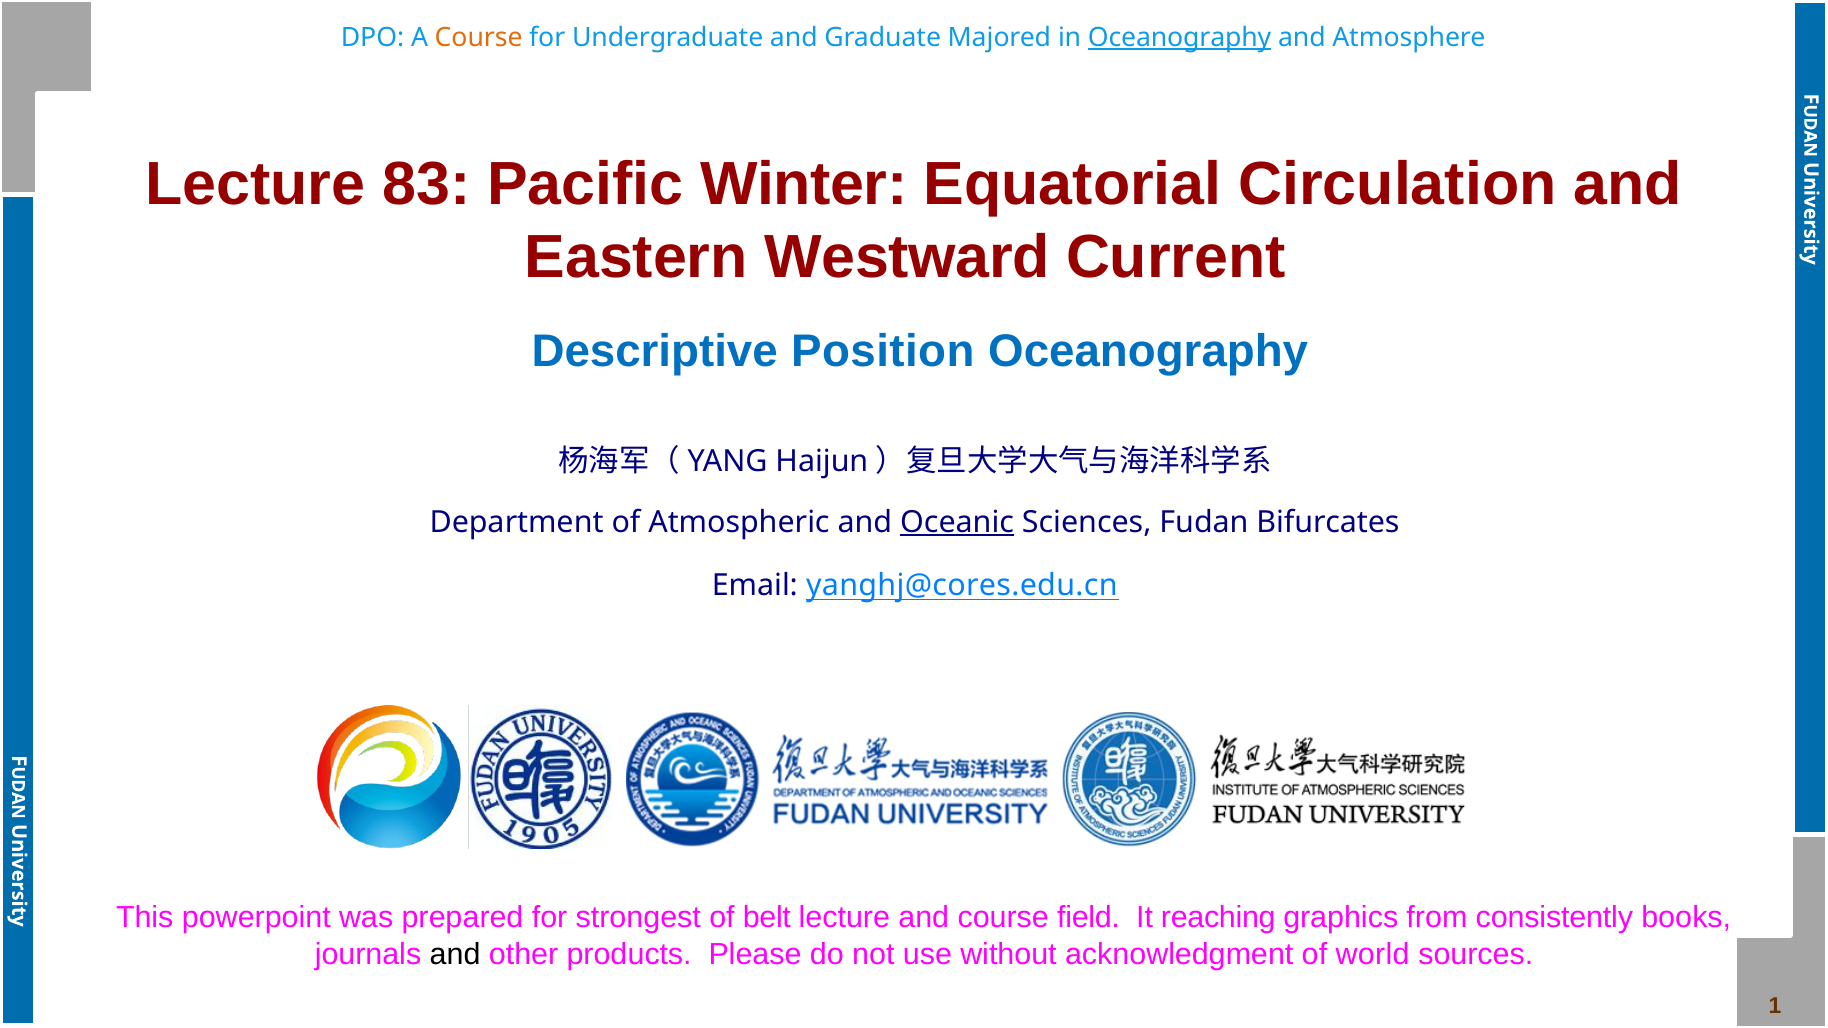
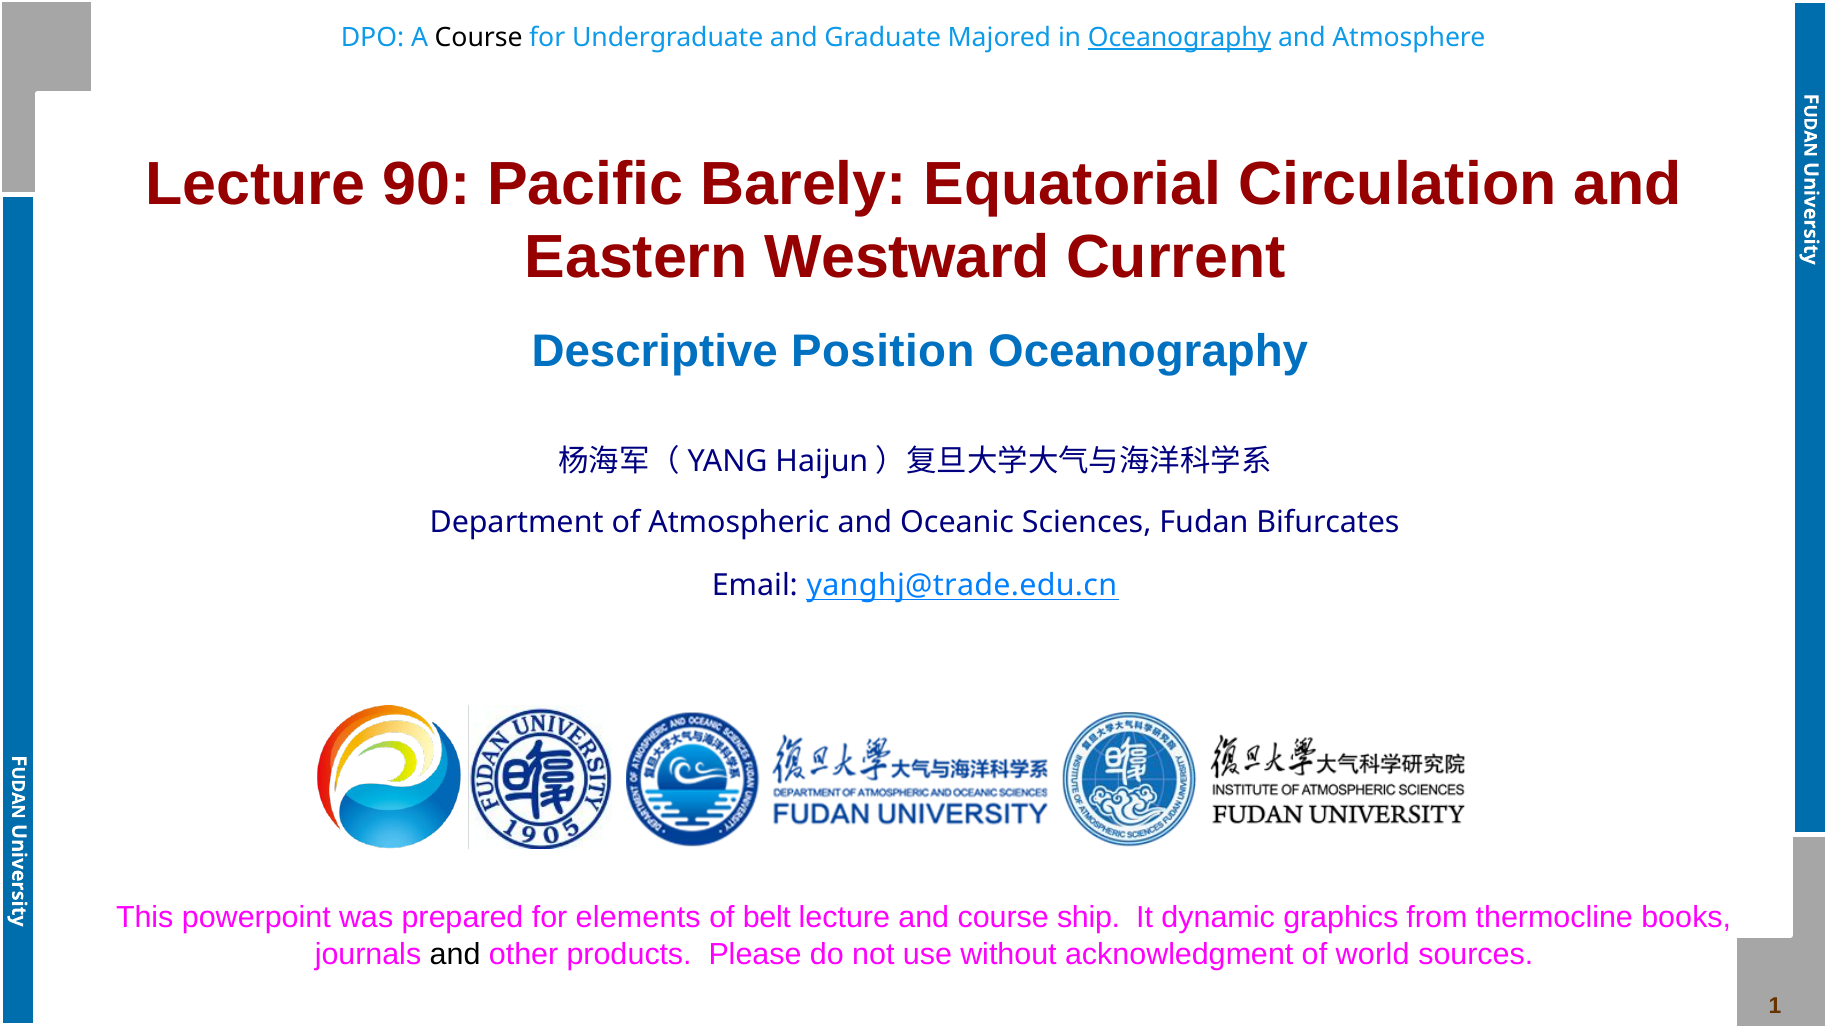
Course colour: orange -> black (479, 37)
83: 83 -> 90 (426, 185)
Winter: Winter -> Barely (804, 185)
Oceanic underline: present -> none (957, 522)
yanghj@cores.edu.cn: yanghj@cores.edu.cn -> yanghj@trade.edu.cn (962, 586)
strongest: strongest -> elements (638, 918)
field: field -> ship (1089, 918)
reaching: reaching -> dynamic (1218, 918)
consistently: consistently -> thermocline (1554, 918)
